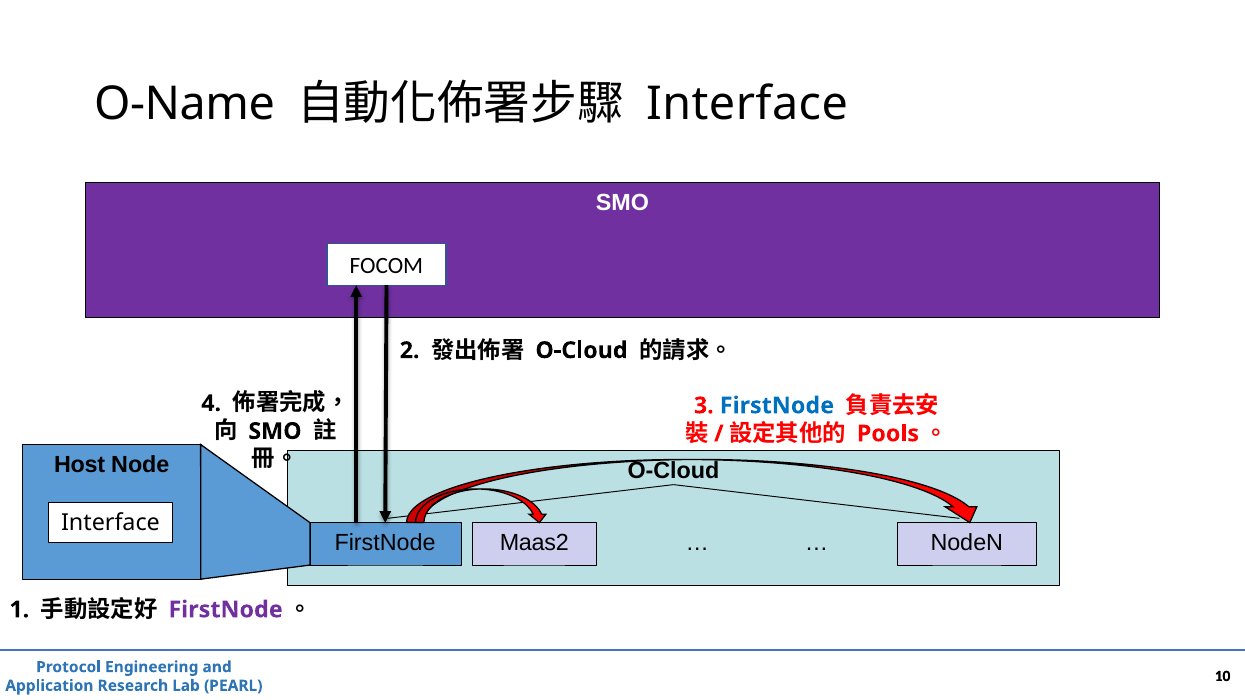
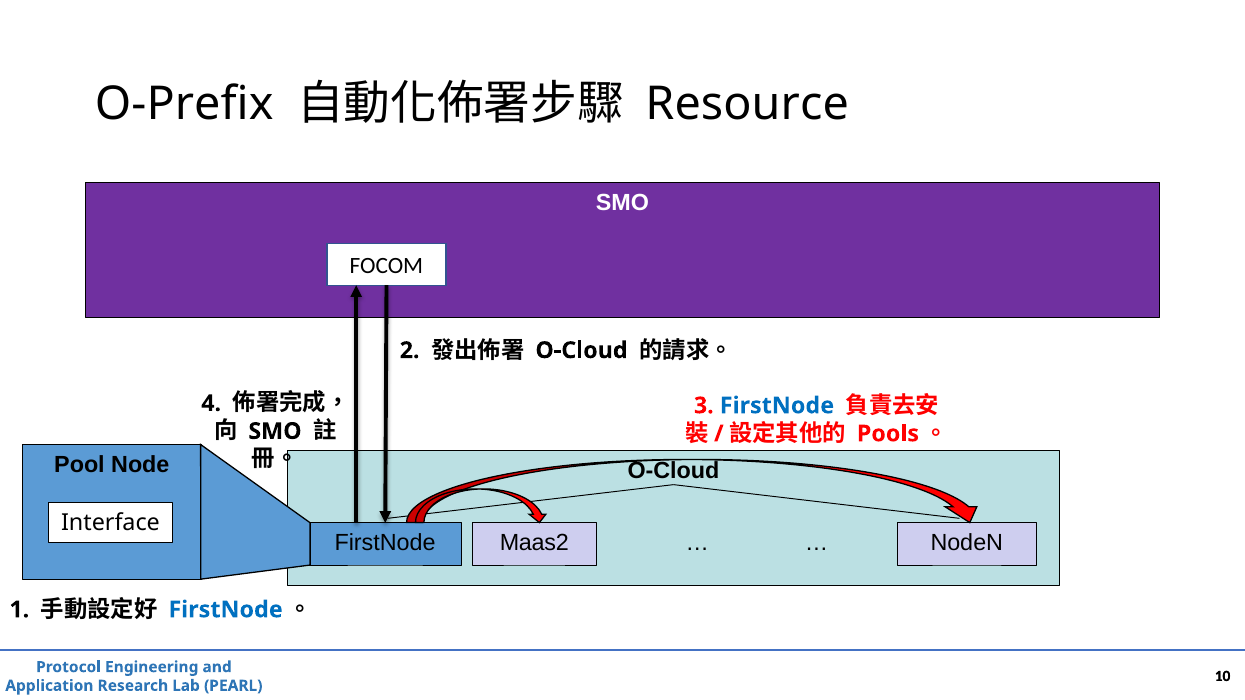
O-Name: O-Name -> O-Prefix (184, 105)
Interface: Interface -> Resource (747, 105)
Host: Host -> Pool (79, 465)
FirstNode colour: purple -> blue (226, 610)
